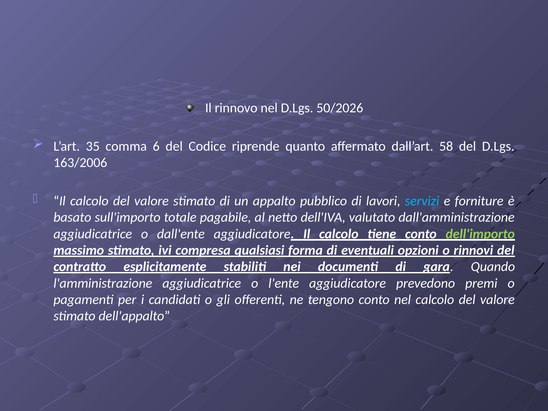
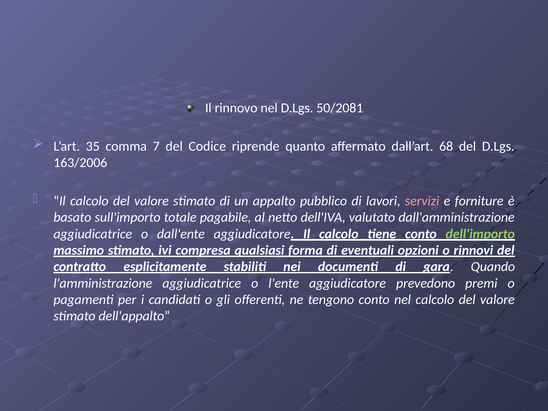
50/2026: 50/2026 -> 50/2081 (340, 108)
6: 6 -> 7 (156, 146)
58: 58 -> 68 (446, 146)
servizi colour: light blue -> pink (422, 201)
